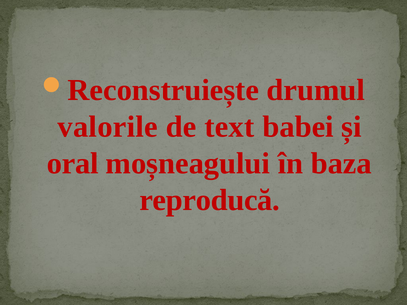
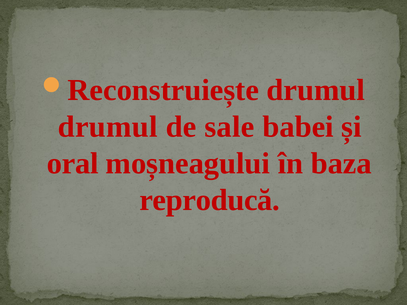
valorile: valorile -> drumul (108, 127)
text: text -> sale (229, 127)
